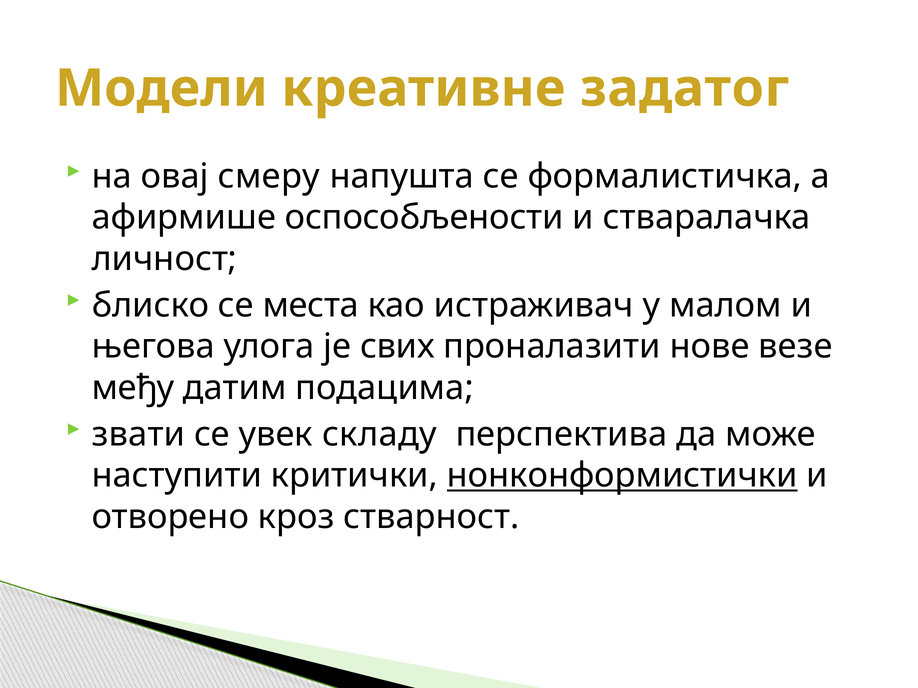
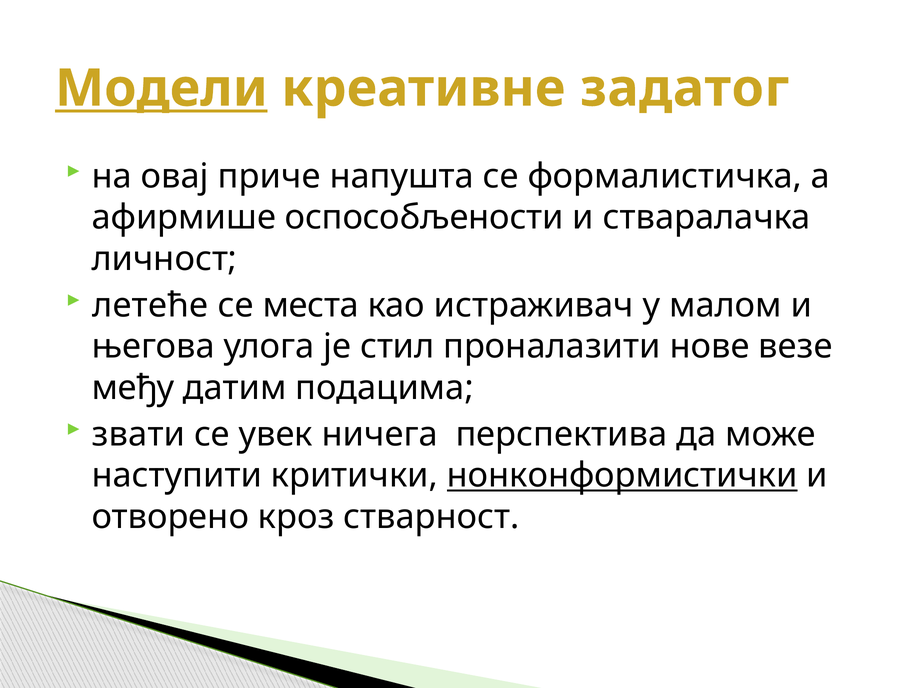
Модели underline: none -> present (161, 89)
смеру: смеру -> приче (269, 176)
блиско: блиско -> летеће (150, 305)
свих: свих -> стил (397, 347)
складу: складу -> ничега (380, 435)
